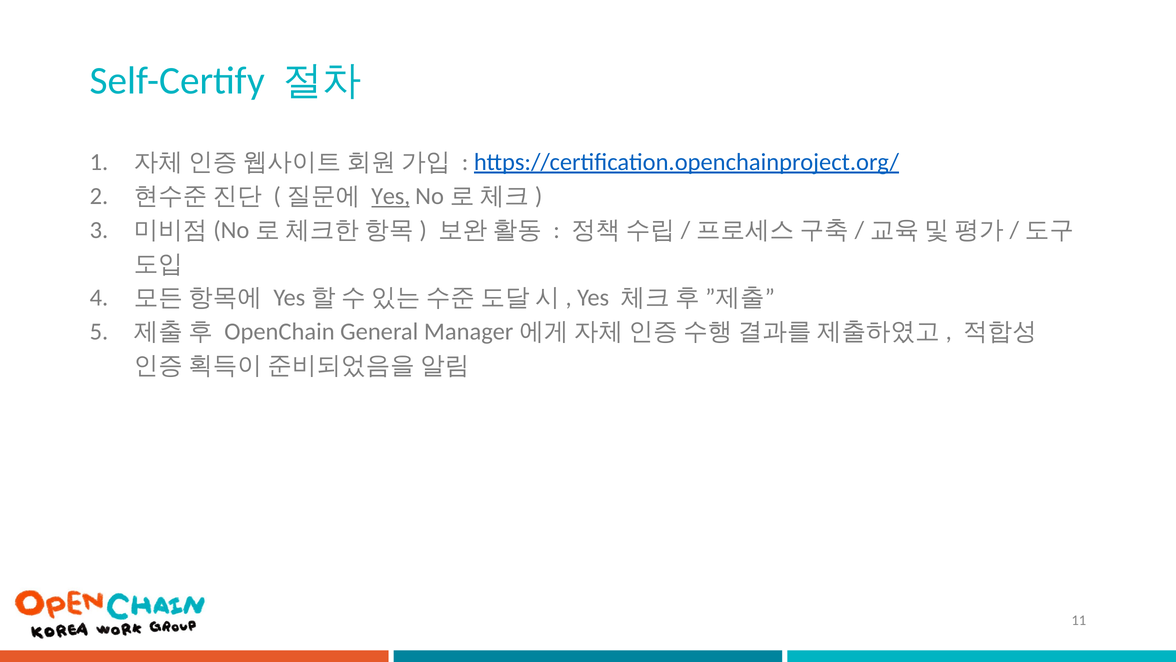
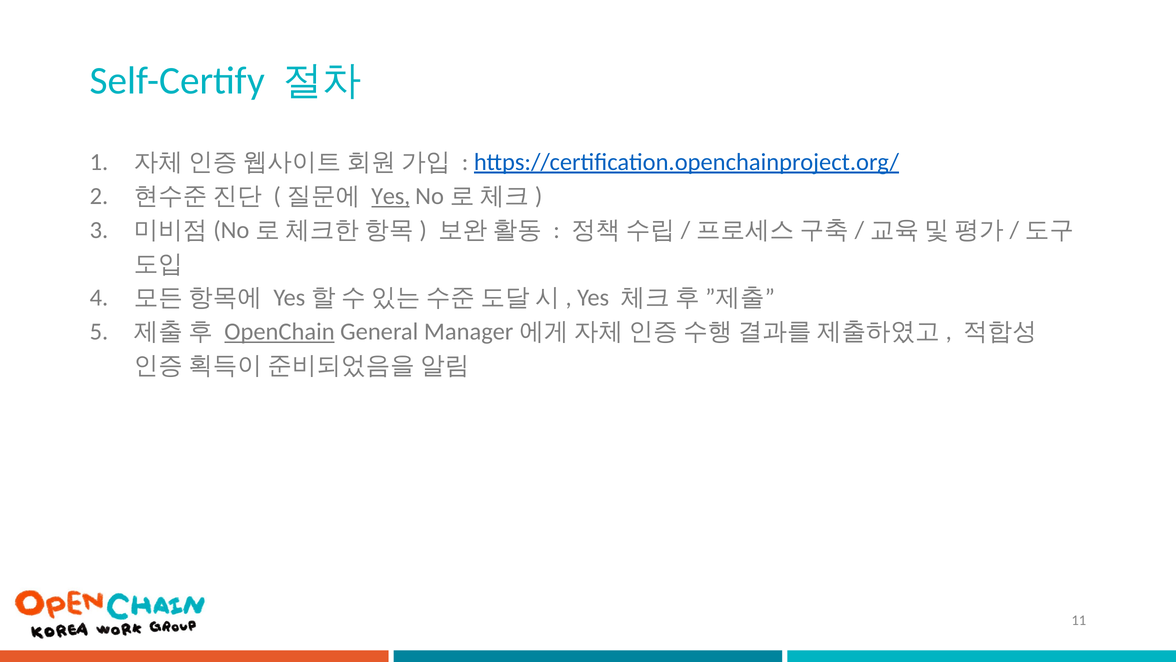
OpenChain underline: none -> present (279, 331)
